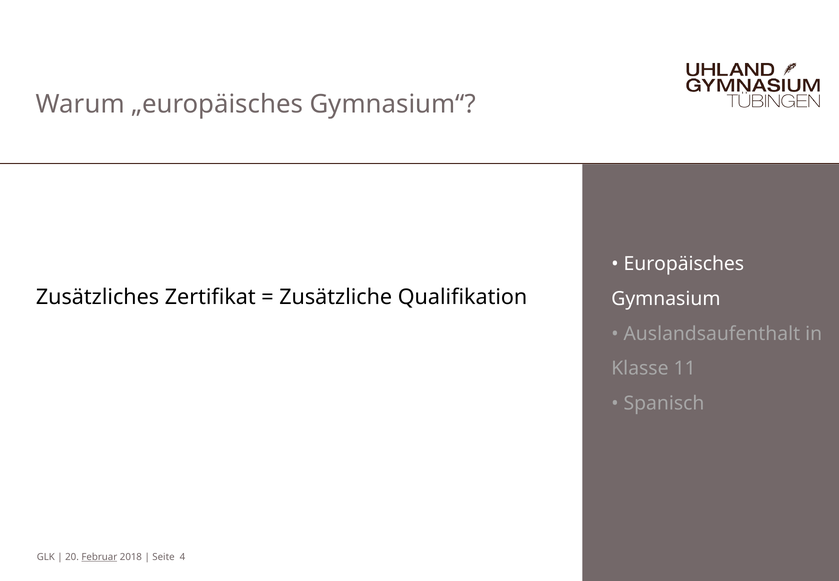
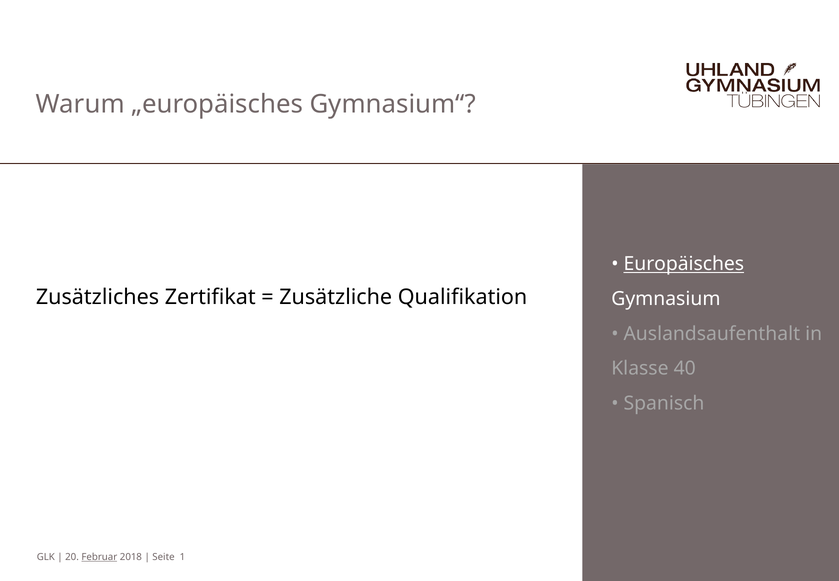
Europäisches underline: none -> present (684, 264)
11: 11 -> 40 (685, 368)
4: 4 -> 1 (182, 557)
